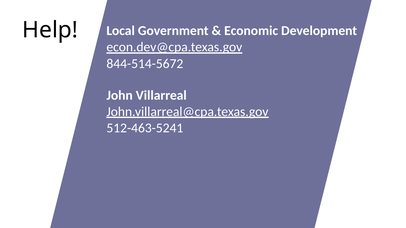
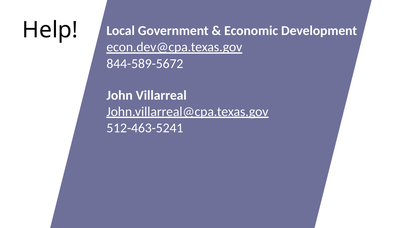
844-514-5672: 844-514-5672 -> 844-589-5672 (145, 64)
